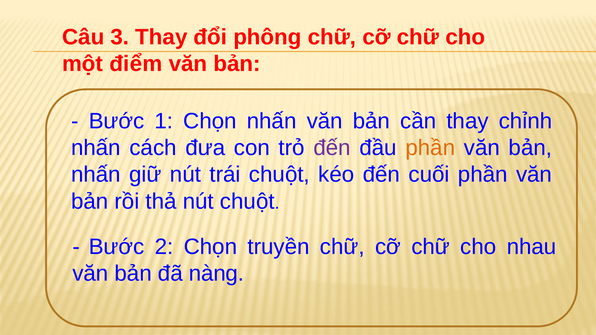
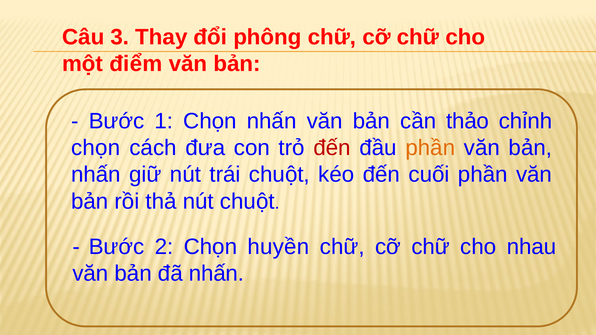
cần thay: thay -> thảo (468, 121)
nhấn: nhấn -> chọn (96, 148)
đến colour: purple -> red (332, 148)
truyền: truyền -> huyền (279, 247)
đã nàng: nàng -> nhấn (216, 274)
